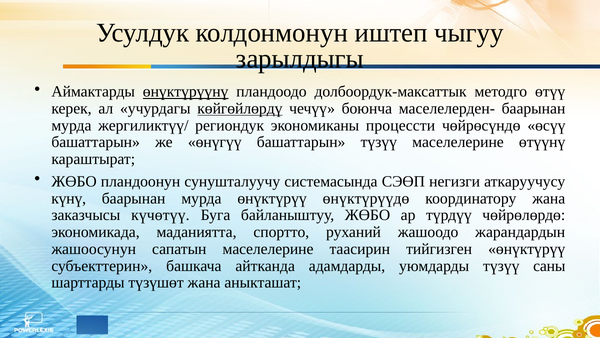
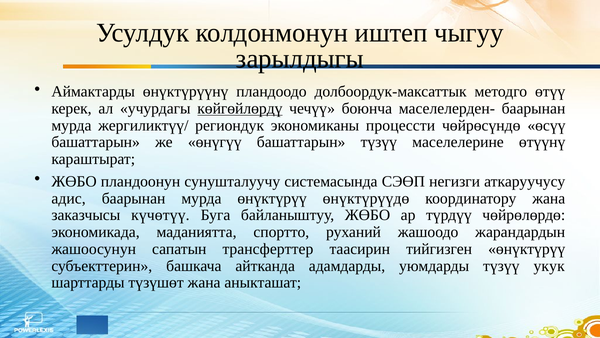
өнүктүрүүнү underline: present -> none (186, 91)
күнү: күнү -> адис (69, 198)
сапатын маселелерине: маселелерине -> трансферттер (268, 249)
саны: саны -> укук (549, 266)
